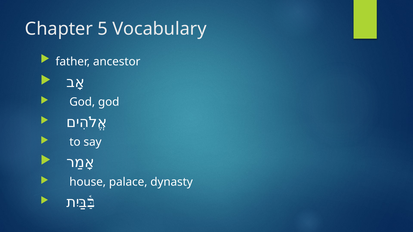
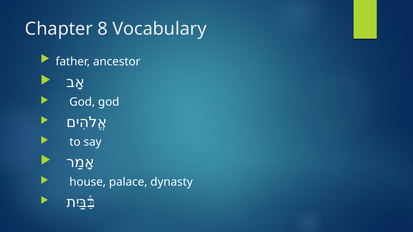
5: 5 -> 8 (103, 29)
